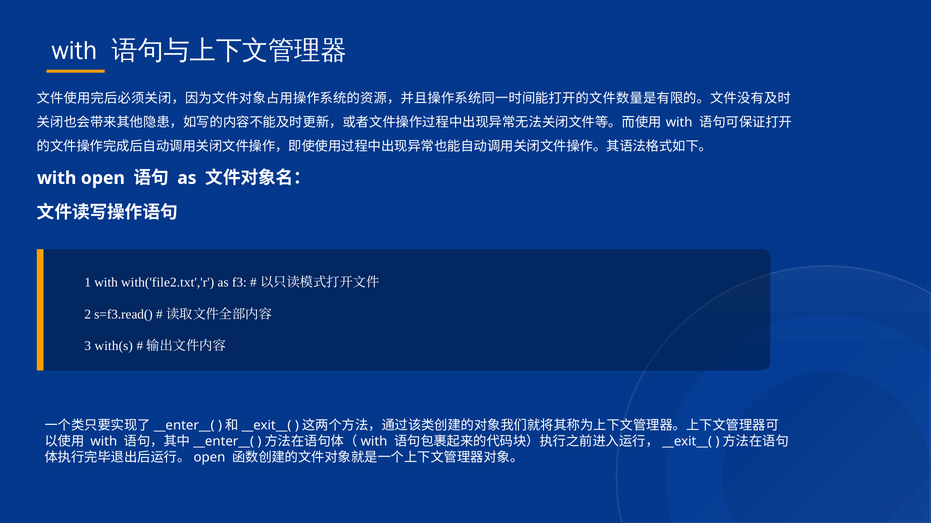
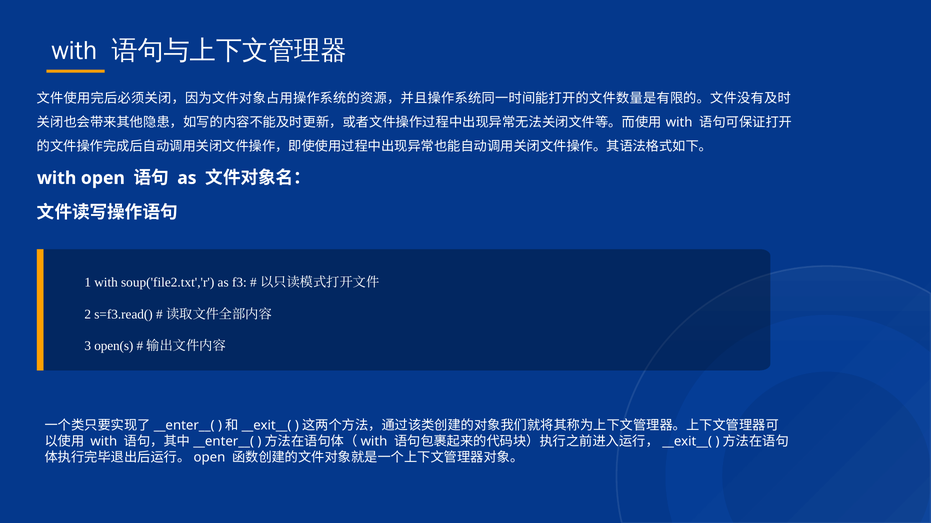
with('file2.txt','r: with('file2.txt','r -> soup('file2.txt','r (168, 283)
with(s: with(s -> open(s (114, 346)
